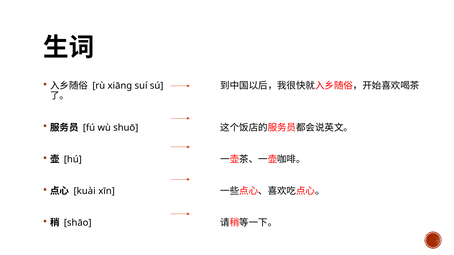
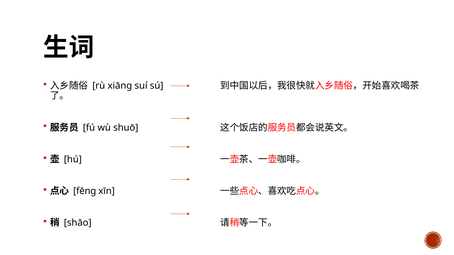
kuài: kuài -> fēng (85, 191)
